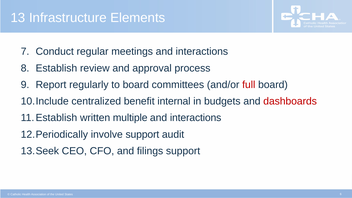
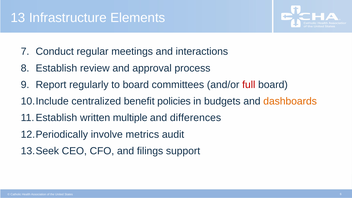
internal: internal -> policies (174, 101)
dashboards colour: red -> orange (290, 101)
interactions: interactions -> differences (196, 118)
involve support: support -> metrics (142, 134)
